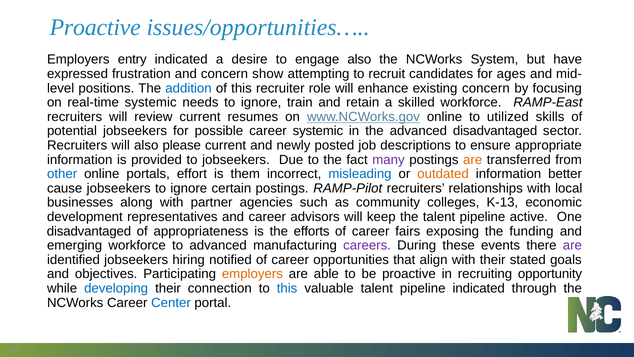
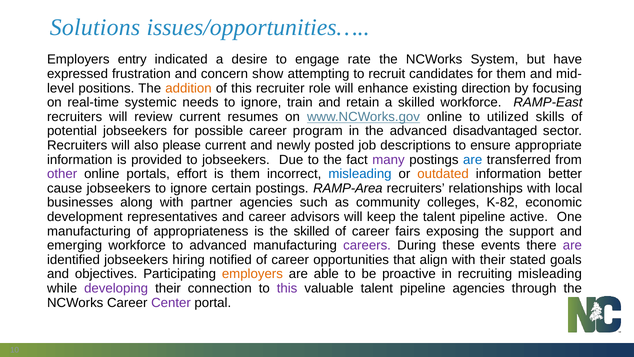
Proactive: Proactive -> Solutions (95, 27)
engage also: also -> rate (359, 60)
for ages: ages -> them (511, 74)
addition colour: blue -> orange (189, 88)
existing concern: concern -> direction (486, 88)
career systemic: systemic -> program (318, 131)
are colour: orange -> blue (473, 160)
other colour: blue -> purple (62, 174)
RAMP-Pilot: RAMP-Pilot -> RAMP-Area (348, 188)
K-13: K-13 -> K-82 (502, 202)
disadvantaged: disadvantaged -> manufacturing (89, 231)
the efforts: efforts -> skilled (312, 231)
funding: funding -> support (532, 231)
recruiting opportunity: opportunity -> misleading (550, 274)
developing colour: blue -> purple (116, 288)
this colour: blue -> purple (287, 288)
pipeline indicated: indicated -> agencies (479, 288)
Center colour: blue -> purple (171, 302)
